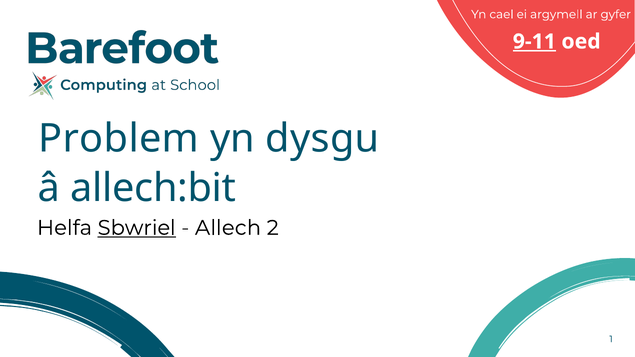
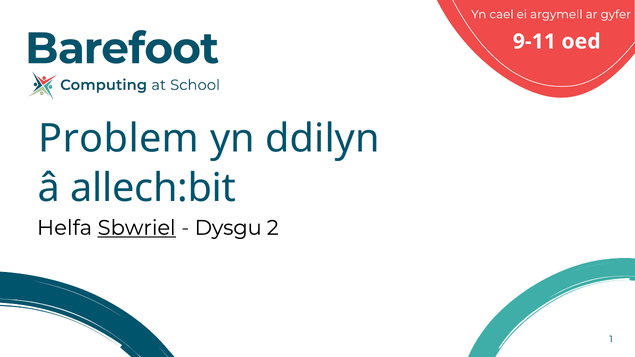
9-11 underline: present -> none (534, 42)
dysgu: dysgu -> ddilyn (323, 139)
Allech: Allech -> Dysgu (228, 228)
